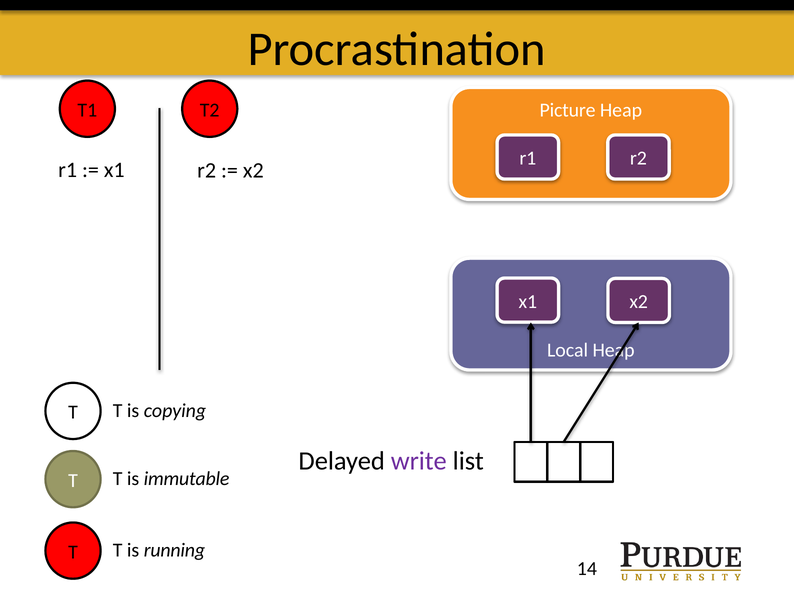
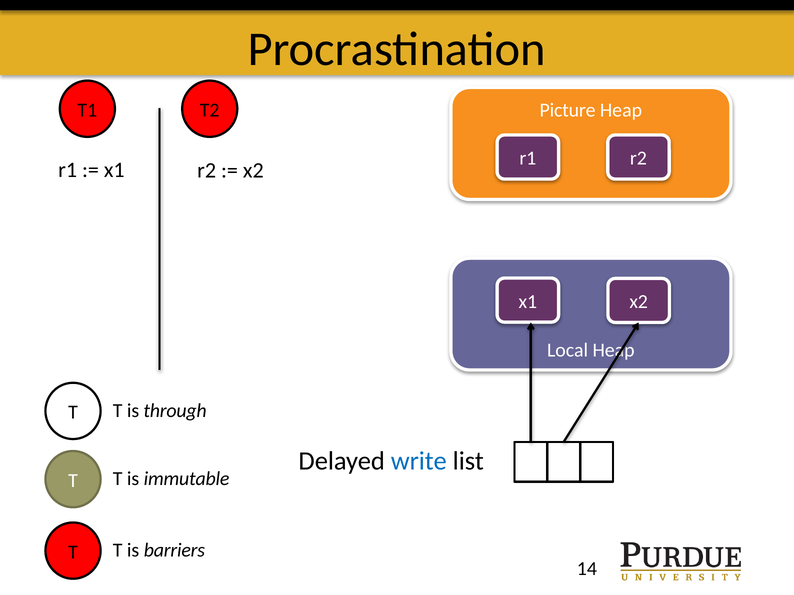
copying: copying -> through (175, 411)
write colour: purple -> blue (419, 461)
running: running -> barriers (174, 551)
